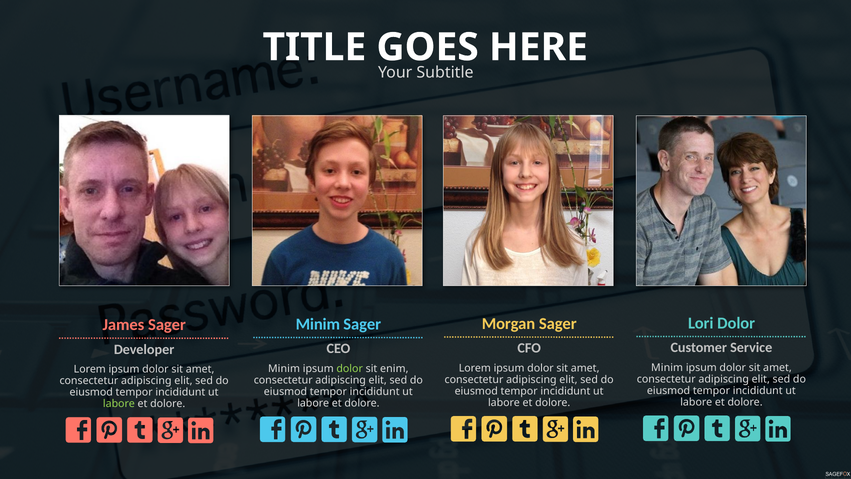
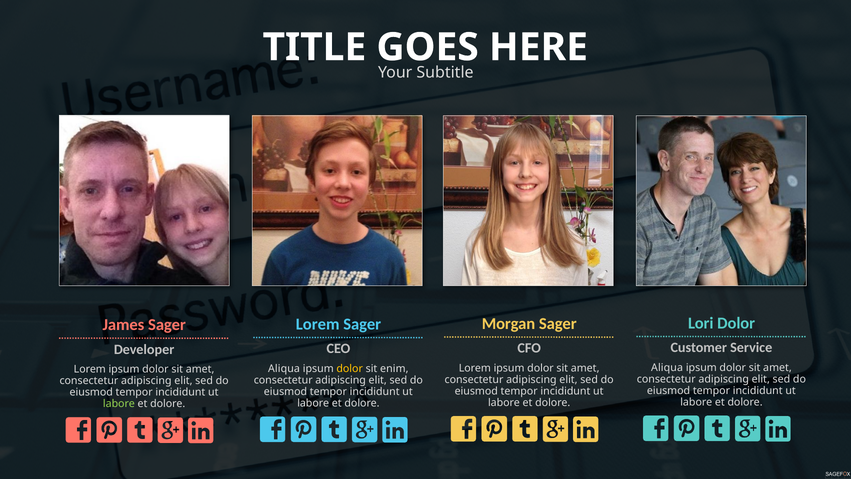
Minim: Minim -> Lorem (318, 324)
Minim: Minim -> Aliqua (667, 368)
Minim: Minim -> Aliqua (284, 369)
dolor colour: light green -> yellow (350, 369)
